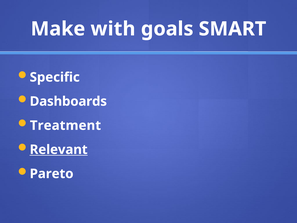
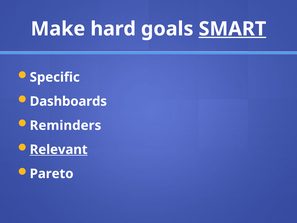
with: with -> hard (113, 29)
SMART underline: none -> present (232, 29)
Treatment: Treatment -> Reminders (65, 125)
